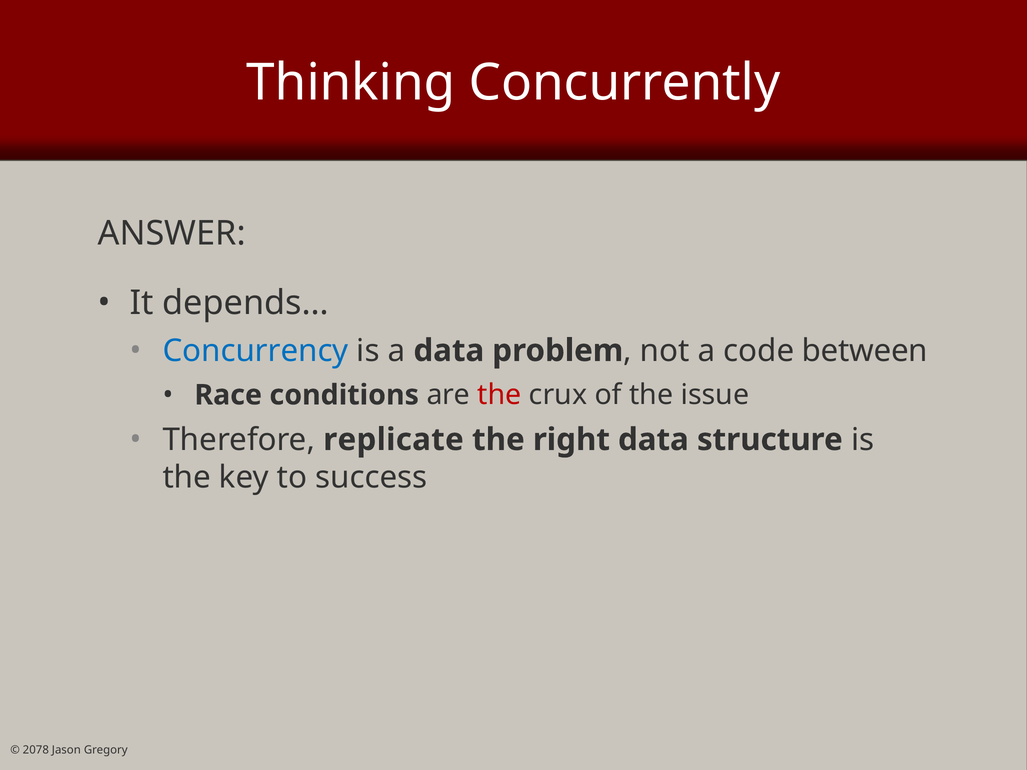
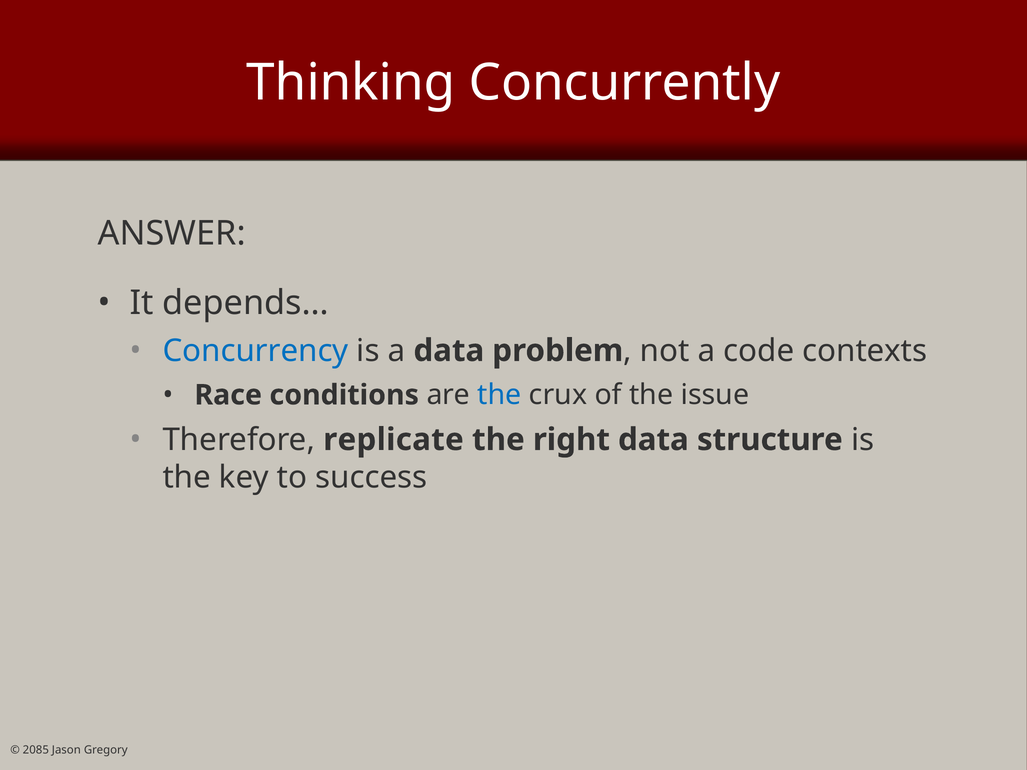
between: between -> contexts (865, 351)
the colour: red -> blue (499, 395)
2078: 2078 -> 2085 (36, 750)
